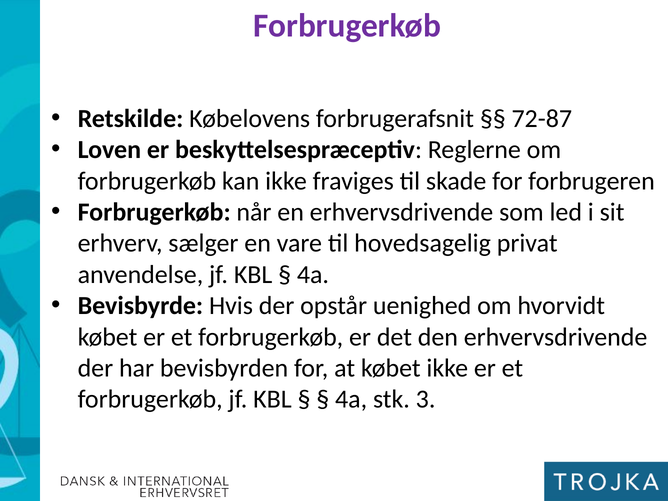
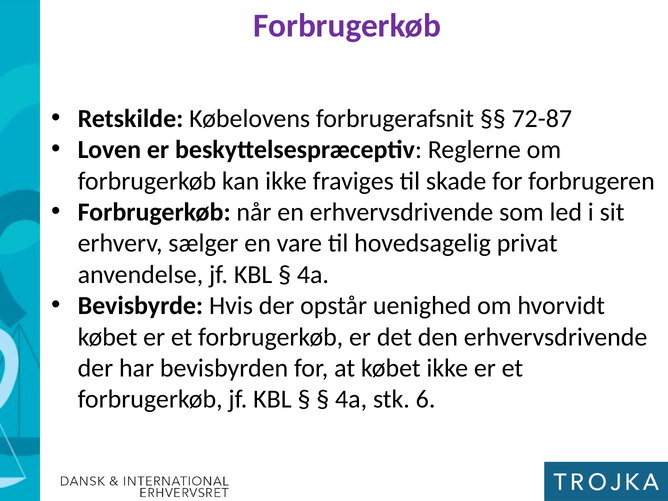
3: 3 -> 6 (426, 399)
